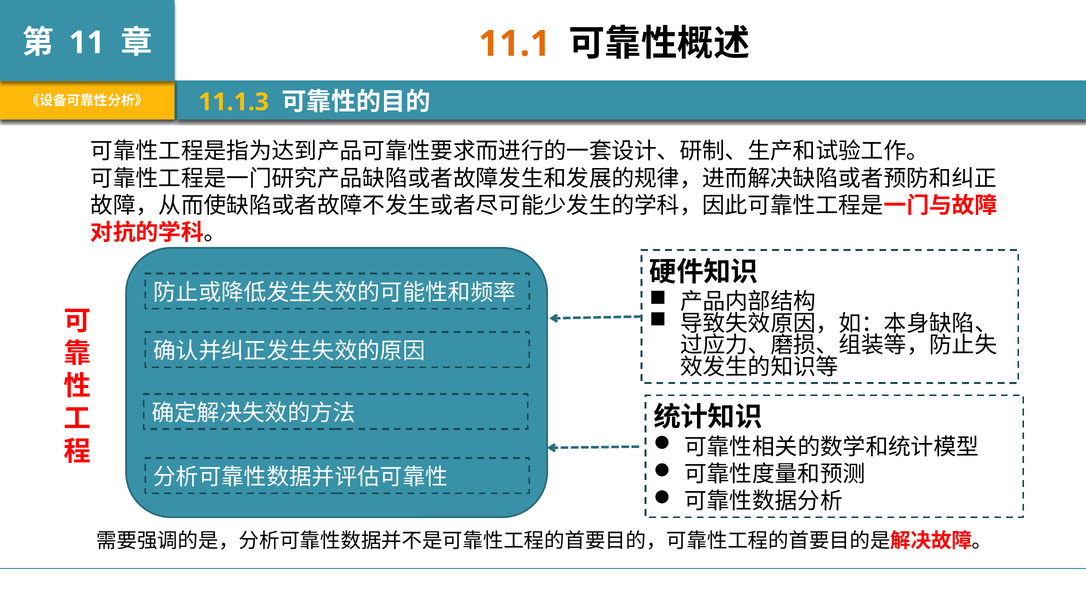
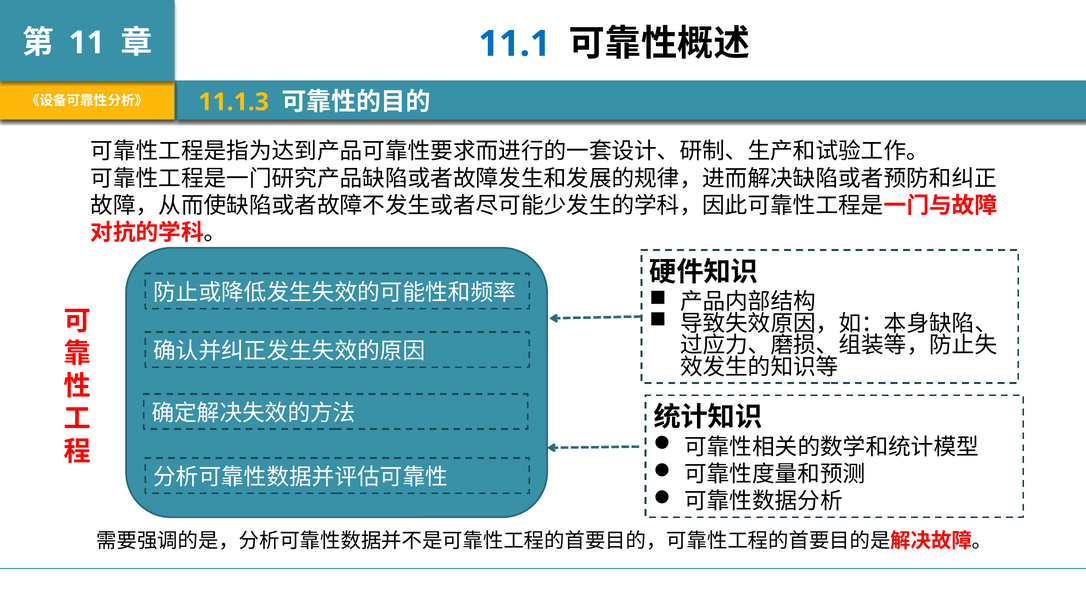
11.1 colour: orange -> blue (514, 44)
